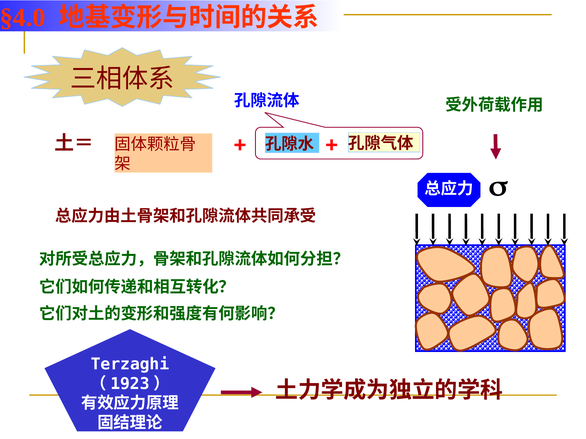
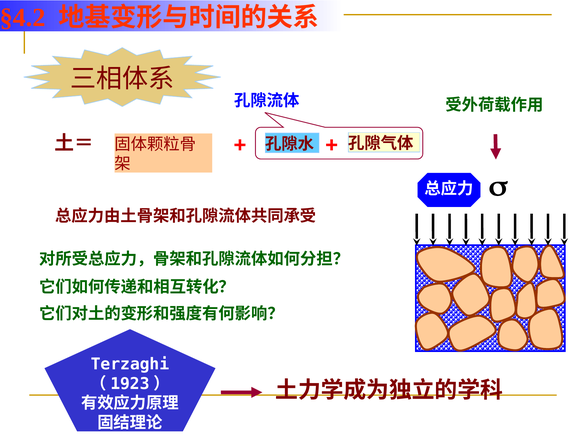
§4.0: §4.0 -> §4.2 (23, 18)
